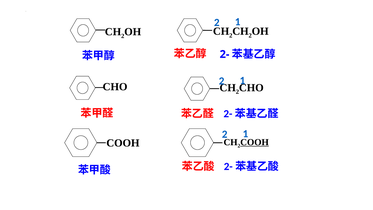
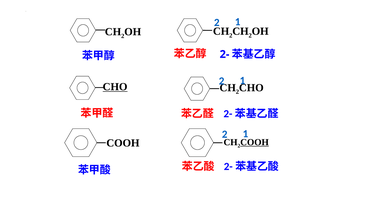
CHO underline: none -> present (115, 87)
